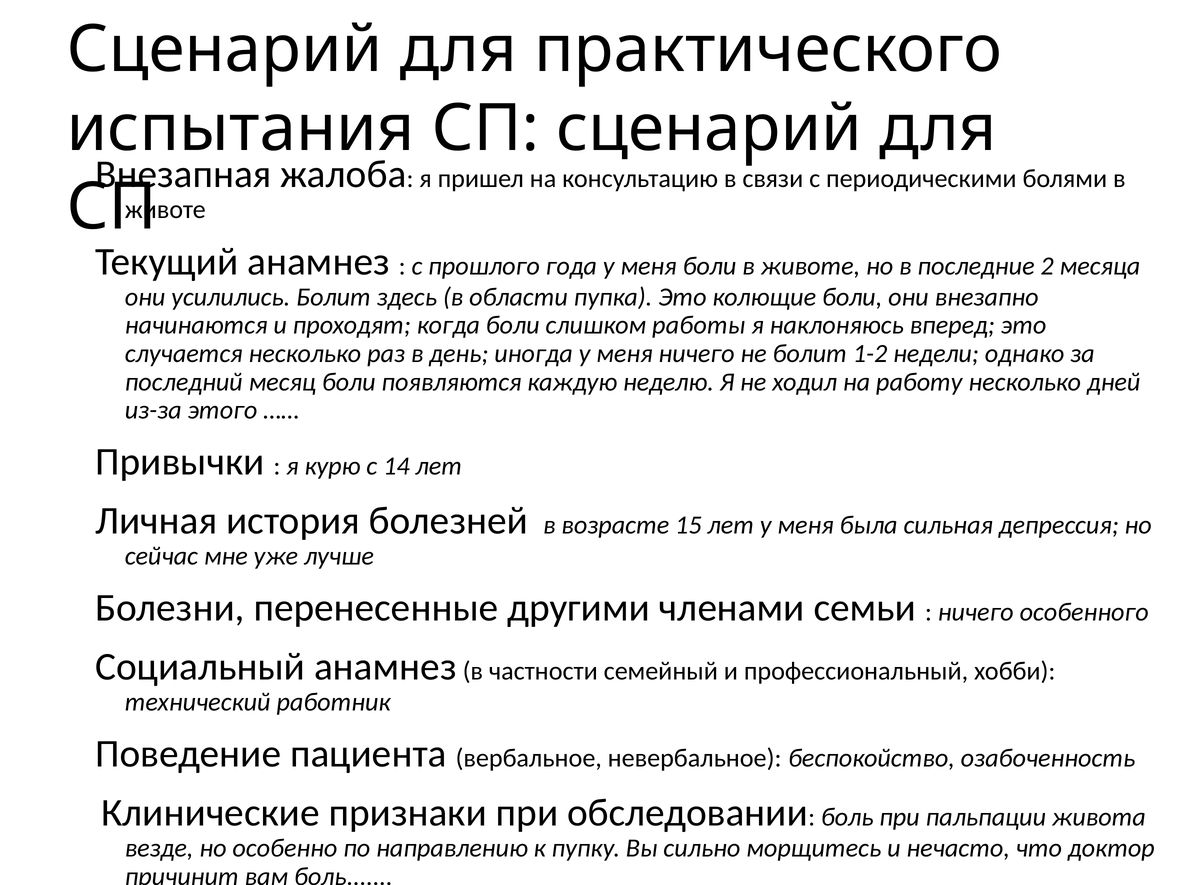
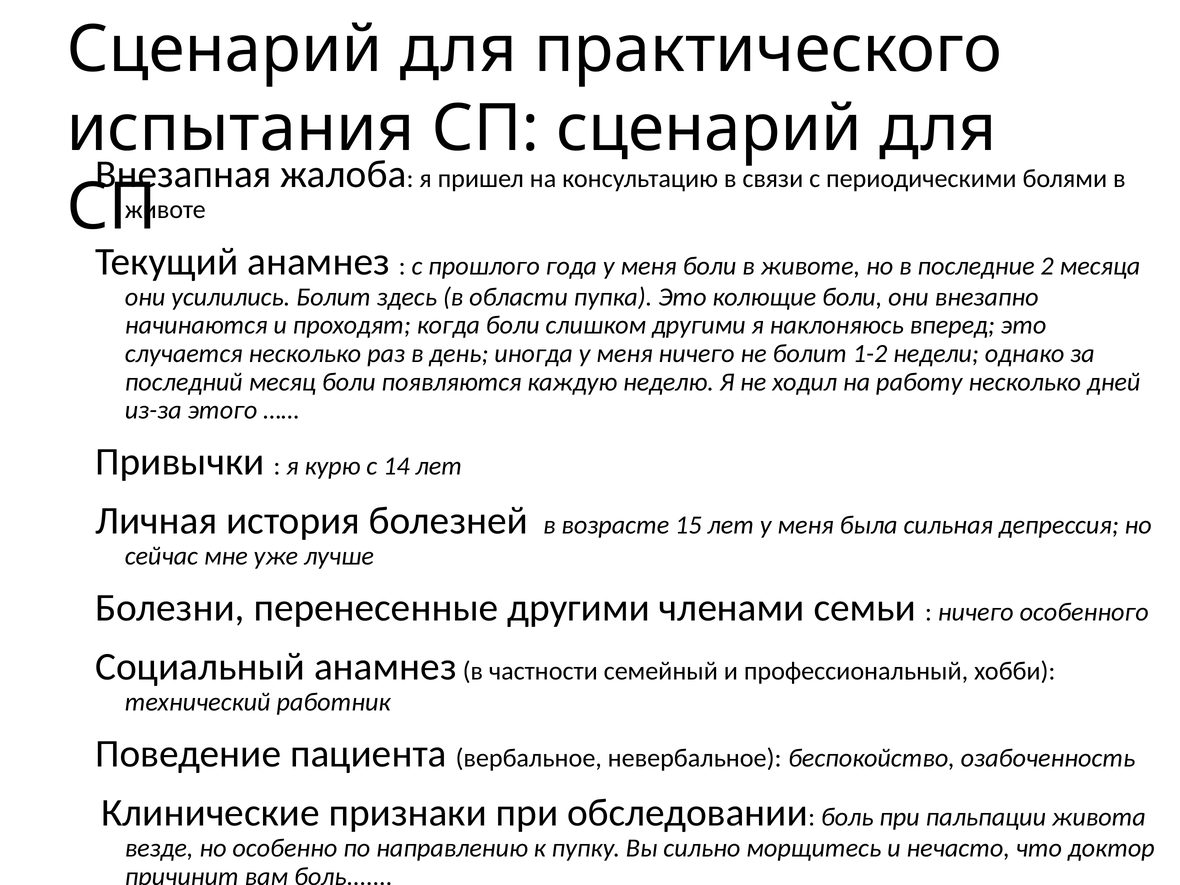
слишком работы: работы -> другими (699, 325)
